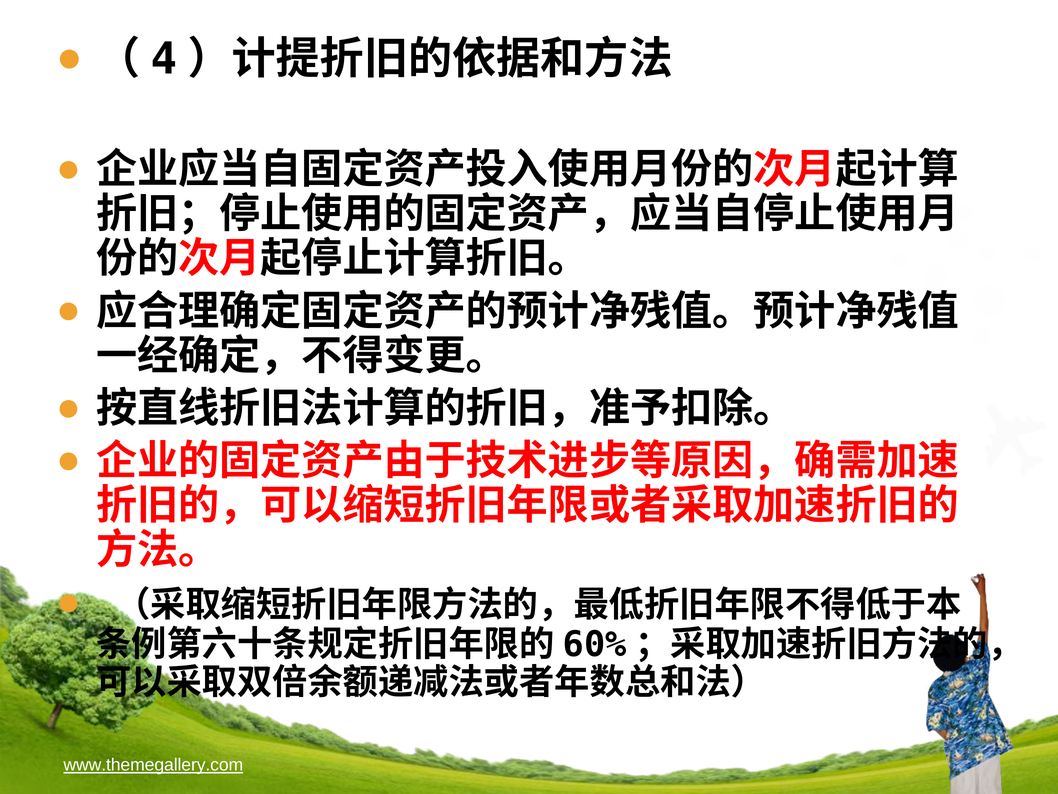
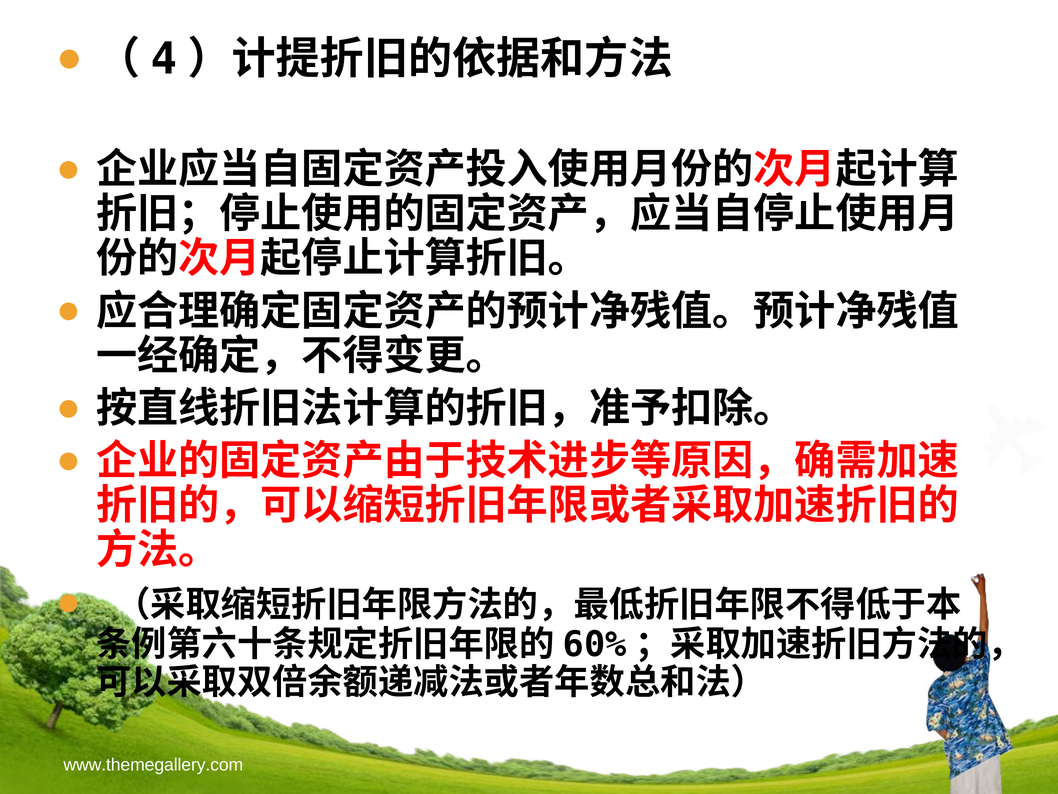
www.themegallery.com underline: present -> none (153, 765)
